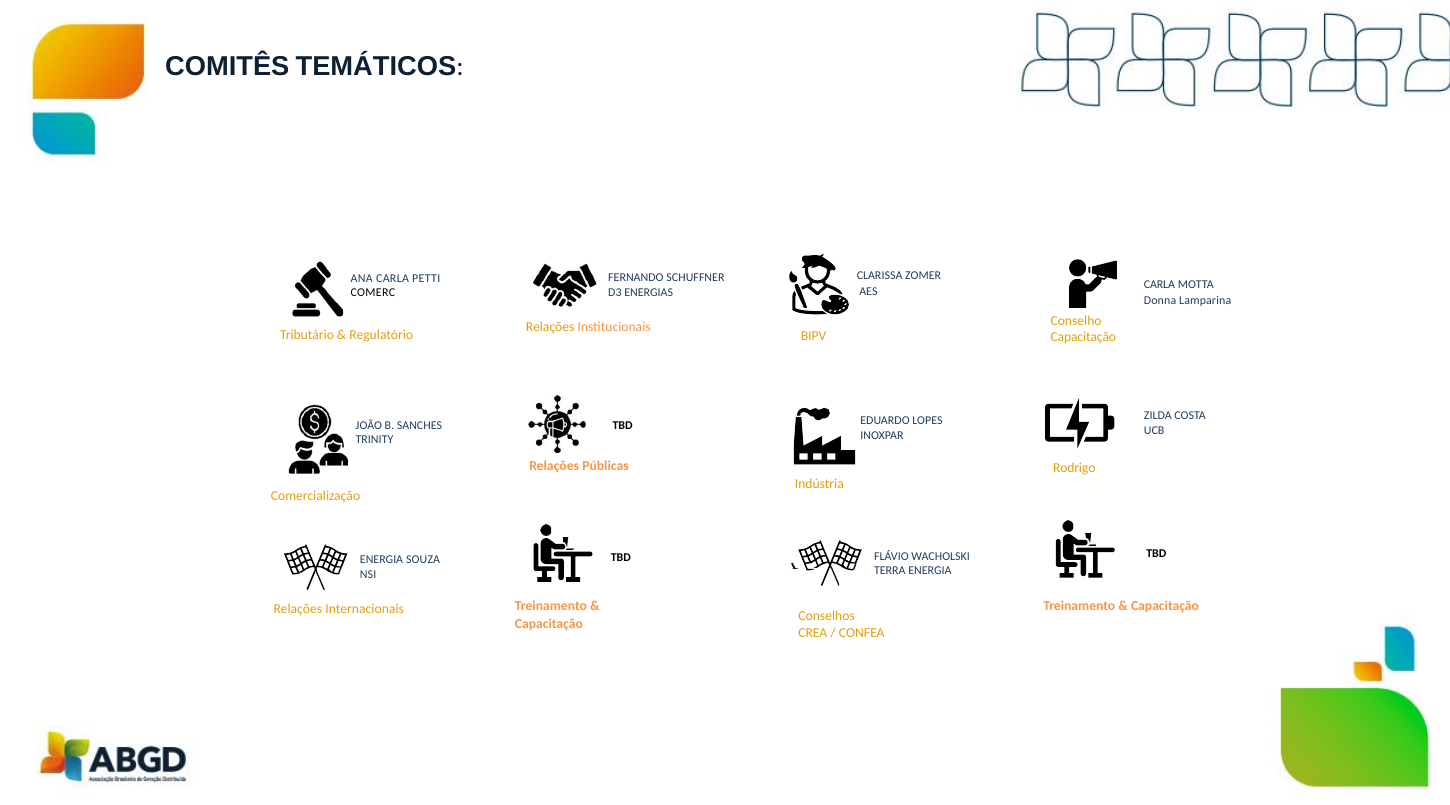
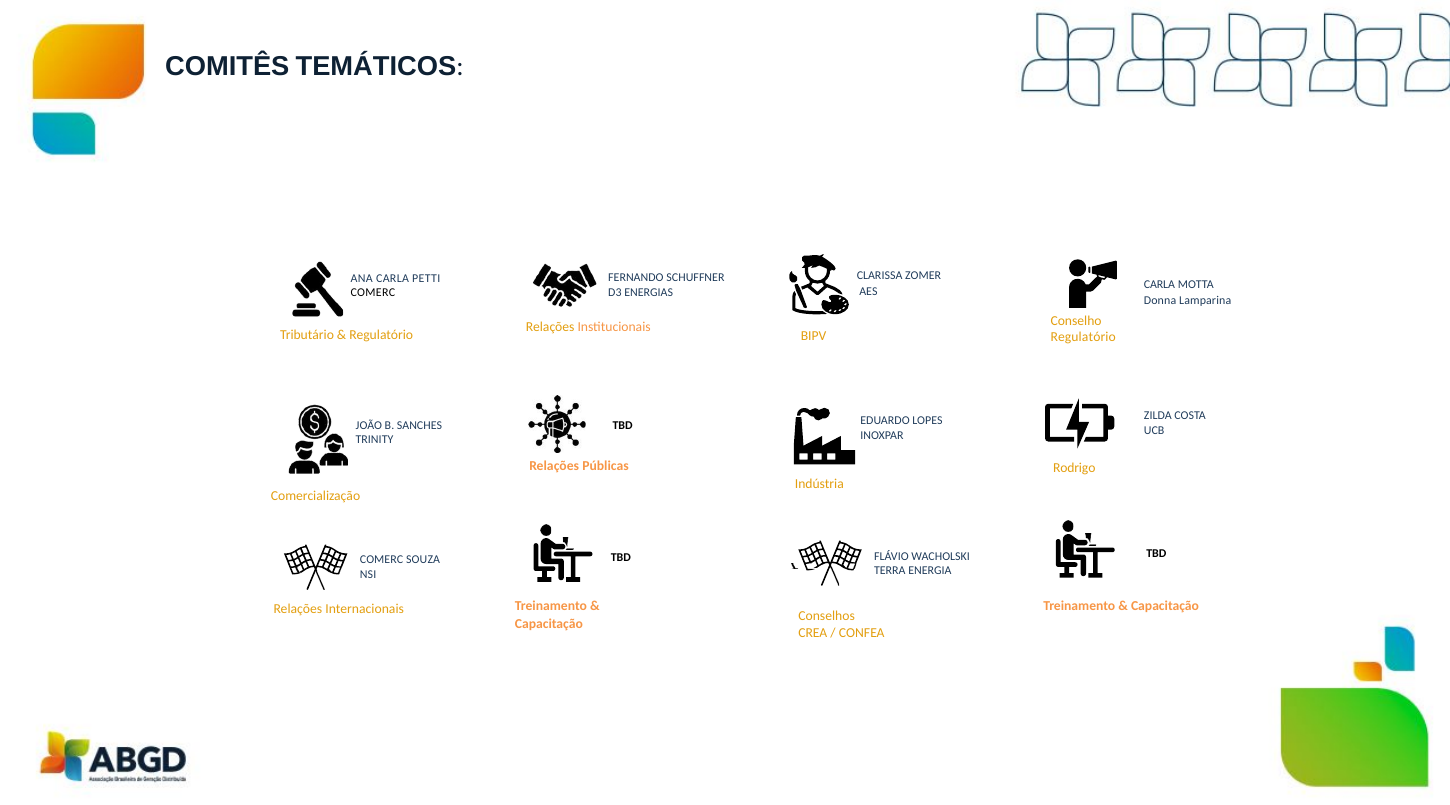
Capacitação: Capacitação -> Regulatório (1083, 337)
ENERGIA: ENERGIA -> COMERC (382, 560)
